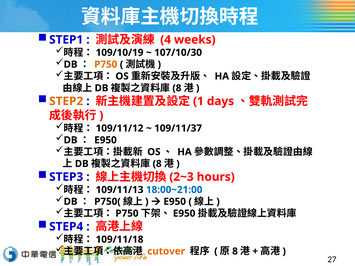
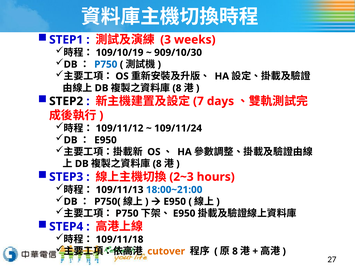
4: 4 -> 3 (166, 40)
107/10/30: 107/10/30 -> 909/10/30 (178, 53)
P750 colour: orange -> blue (106, 64)
STEP2 colour: orange -> black (66, 101)
1: 1 -> 7 (198, 101)
109/11/37: 109/11/37 -> 109/11/24 (178, 128)
